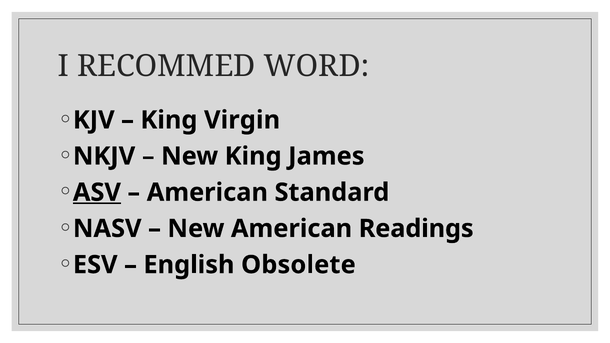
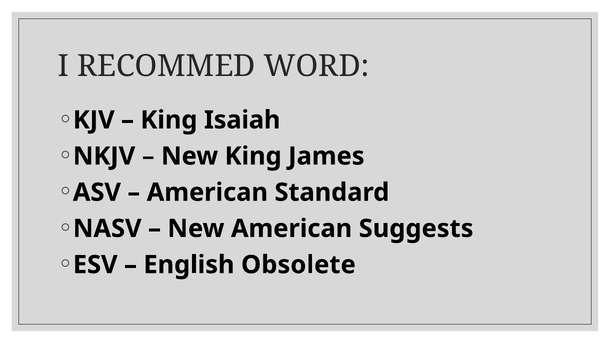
Virgin: Virgin -> Isaiah (242, 120)
ASV underline: present -> none (97, 192)
Readings: Readings -> Suggests (416, 229)
